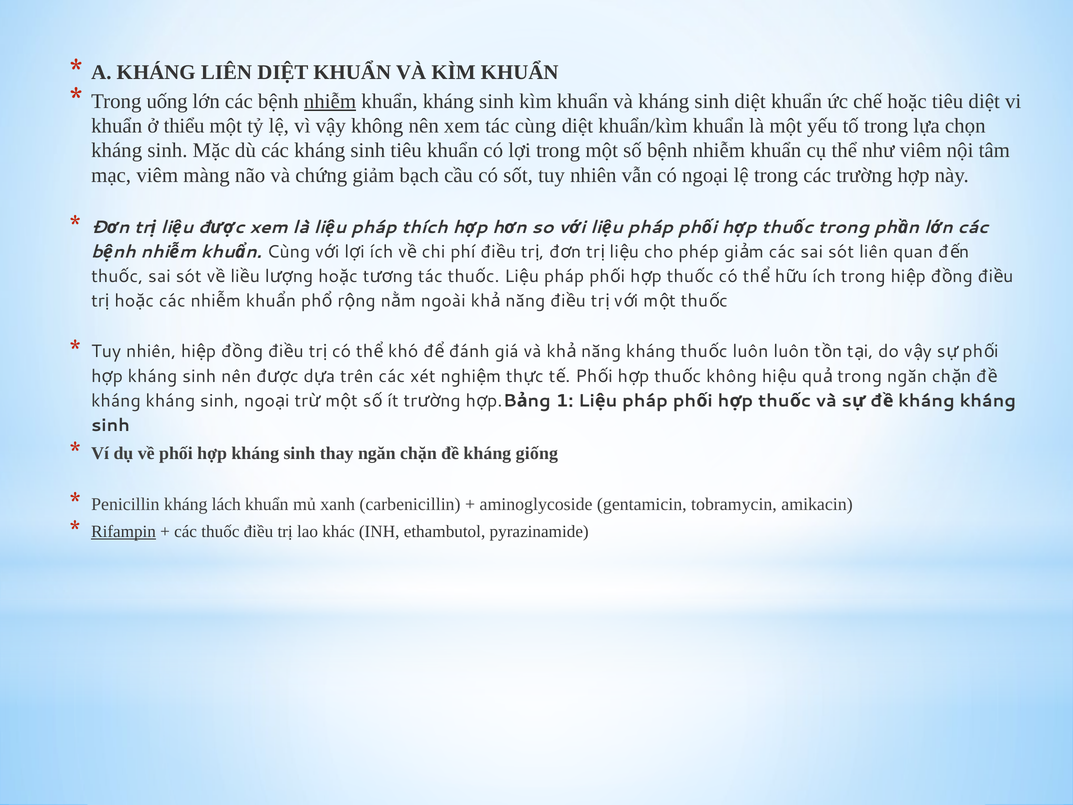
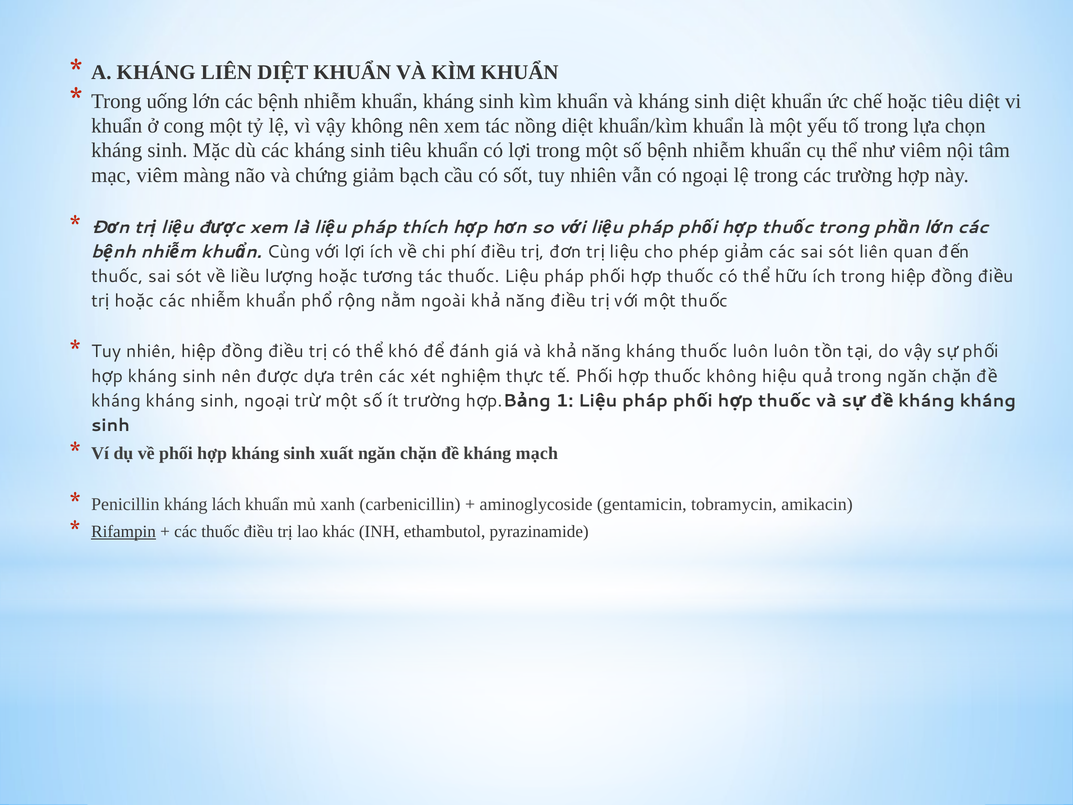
nhiễm underline: present -> none (330, 101)
thiểu: thiểu -> cong (184, 126)
tác cùng: cùng -> nồng (536, 126)
thay: thay -> xuất (337, 453)
giống: giống -> mạch (537, 453)
